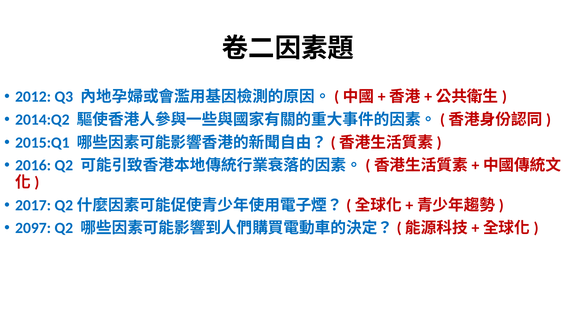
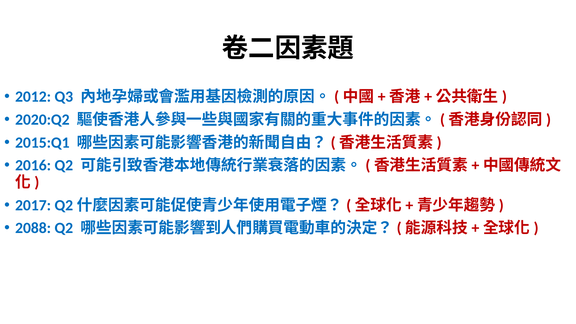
2014:Q2: 2014:Q2 -> 2020:Q2 (42, 120)
2097: 2097 -> 2088 (33, 228)
